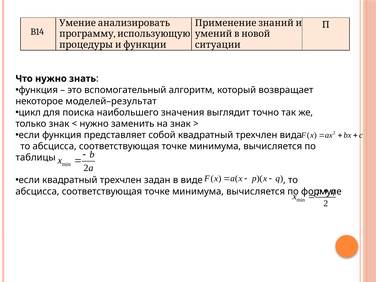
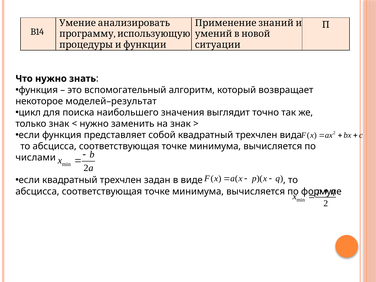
таблицы: таблицы -> числами (36, 158)
